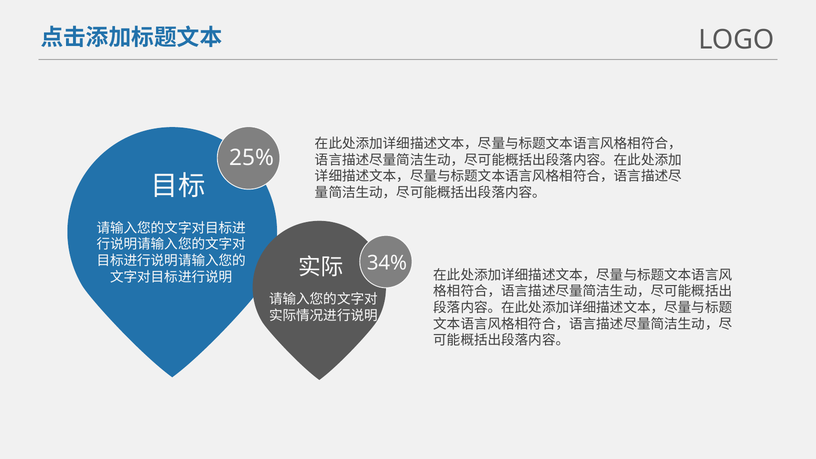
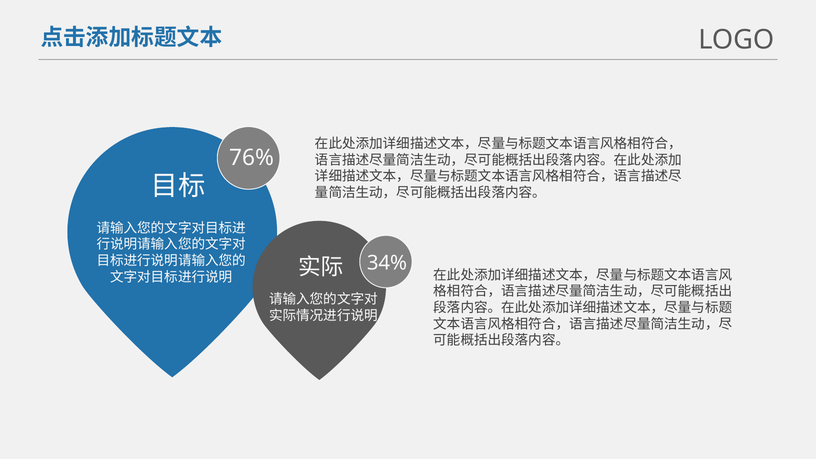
25%: 25% -> 76% (251, 158)
